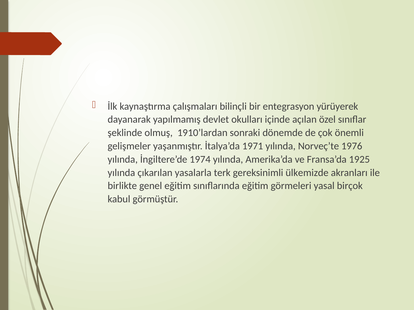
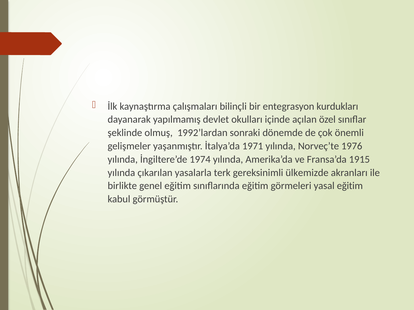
yürüyerek: yürüyerek -> kurdukları (337, 106)
1910’lardan: 1910’lardan -> 1992’lardan (202, 133)
1925: 1925 -> 1915 (359, 160)
yasal birçok: birçok -> eğitim (350, 186)
